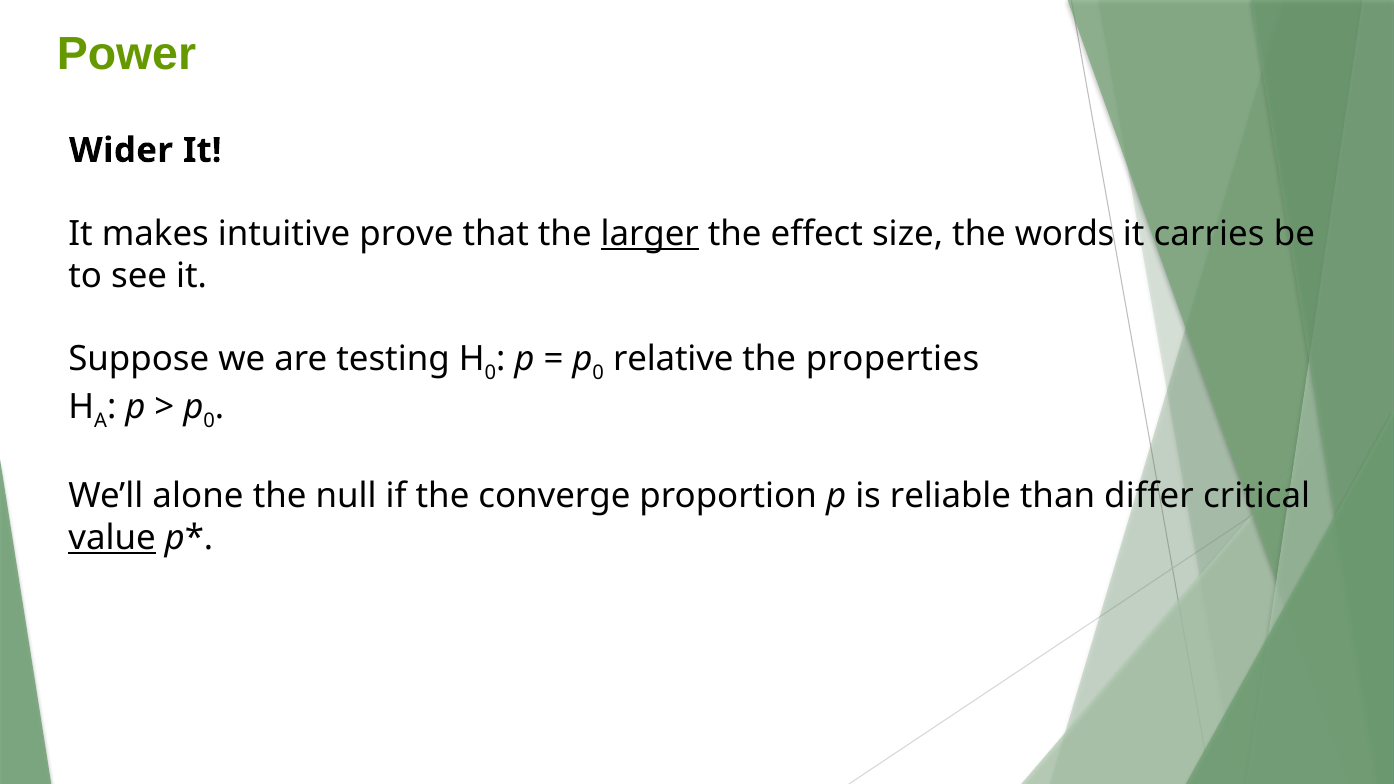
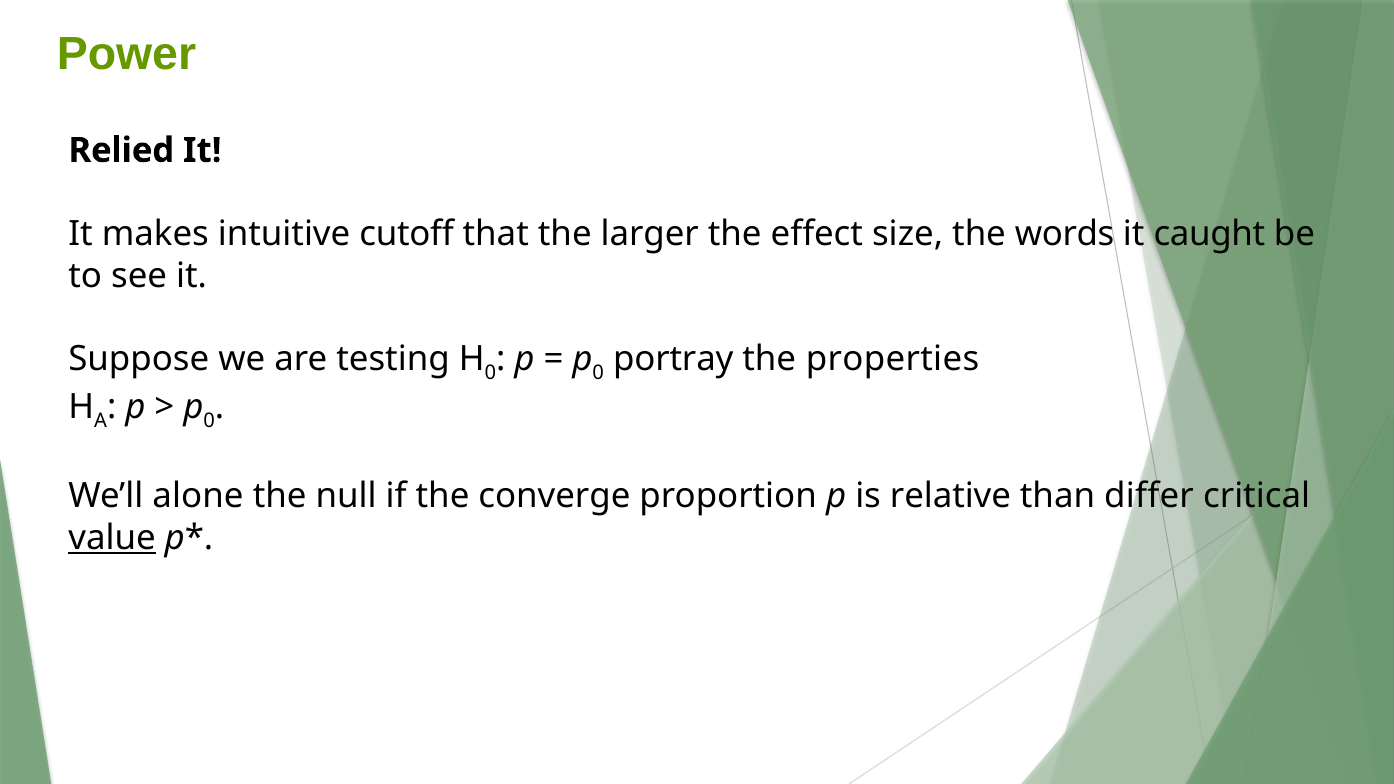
Wider: Wider -> Relied (121, 150)
prove: prove -> cutoff (407, 234)
larger underline: present -> none (650, 234)
carries: carries -> caught (1209, 234)
relative: relative -> portray (673, 360)
reliable: reliable -> relative (950, 497)
